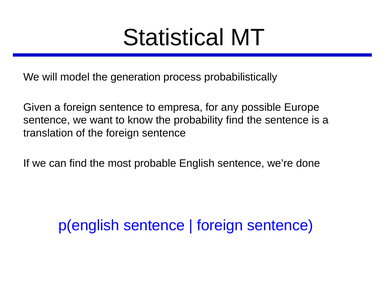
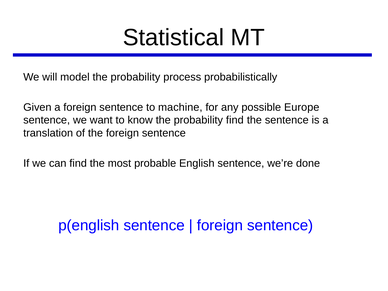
model the generation: generation -> probability (135, 77)
empresa: empresa -> machine (180, 107)
